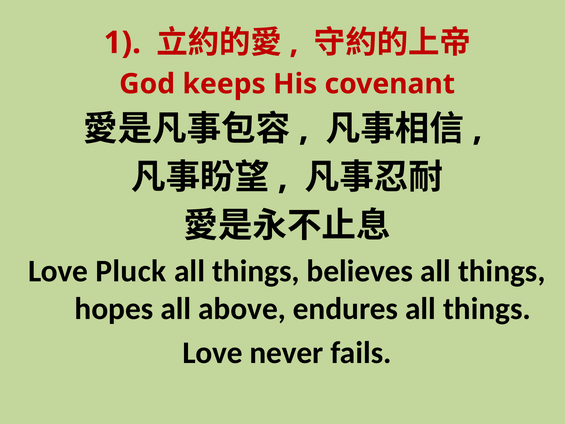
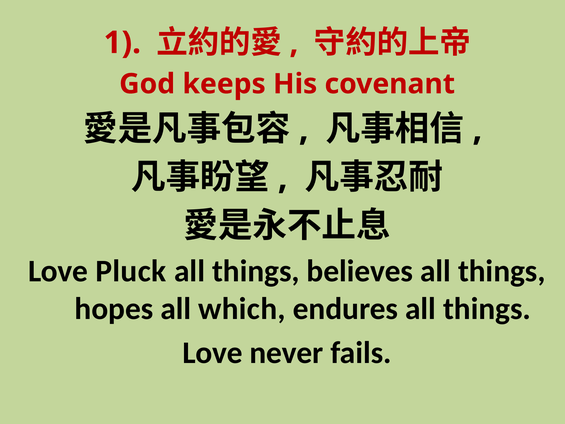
above: above -> which (242, 309)
